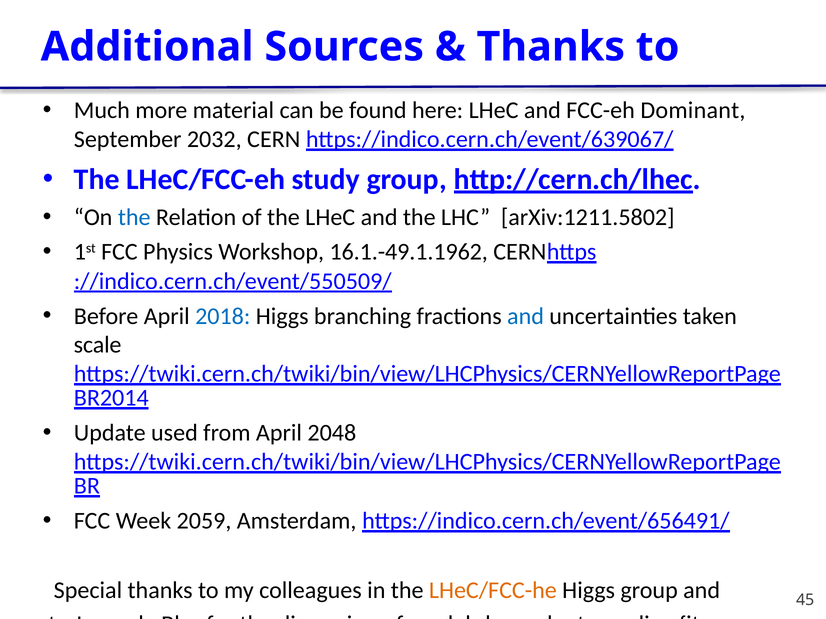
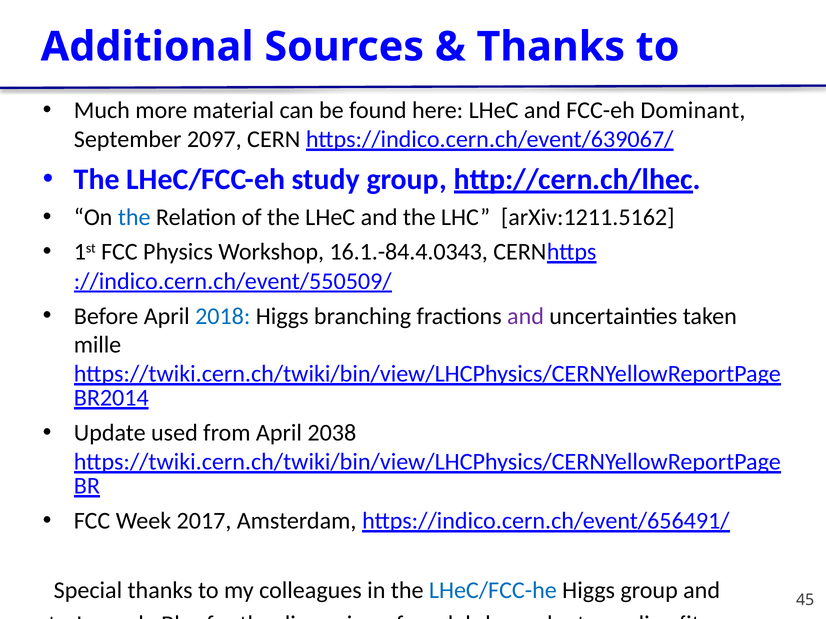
2032: 2032 -> 2097 (214, 139)
arXiv:1211.5802: arXiv:1211.5802 -> arXiv:1211.5162 (588, 218)
16.1.-49.1.1962: 16.1.-49.1.1962 -> 16.1.-84.4.0343 (409, 252)
and colour: blue -> purple (526, 316)
scale: scale -> mille (97, 345)
2048: 2048 -> 2038 (332, 433)
2059: 2059 -> 2017 (204, 521)
LHeC/FCC-he colour: orange -> blue (493, 591)
